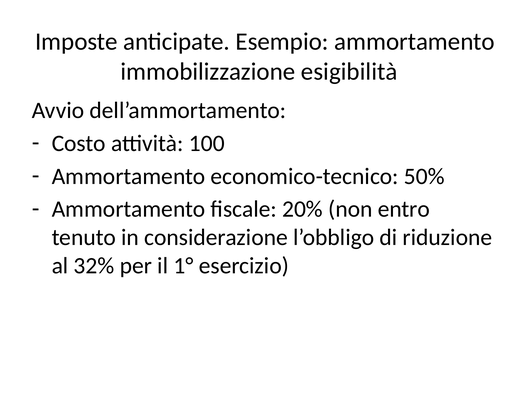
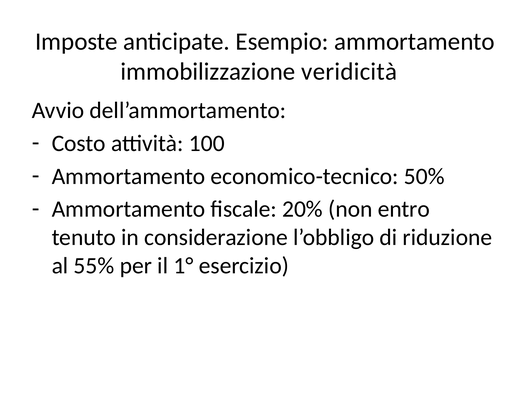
esigibilità: esigibilità -> veridicità (349, 72)
32%: 32% -> 55% (94, 266)
